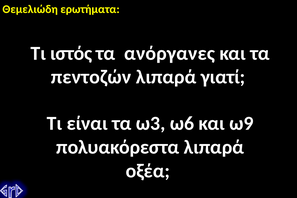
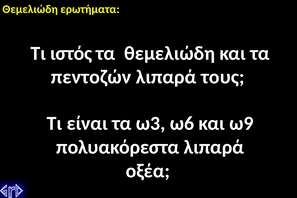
τα ανόργανες: ανόργανες -> θεμελιώδη (170, 53)
γιατί: γιατί -> τους (223, 77)
